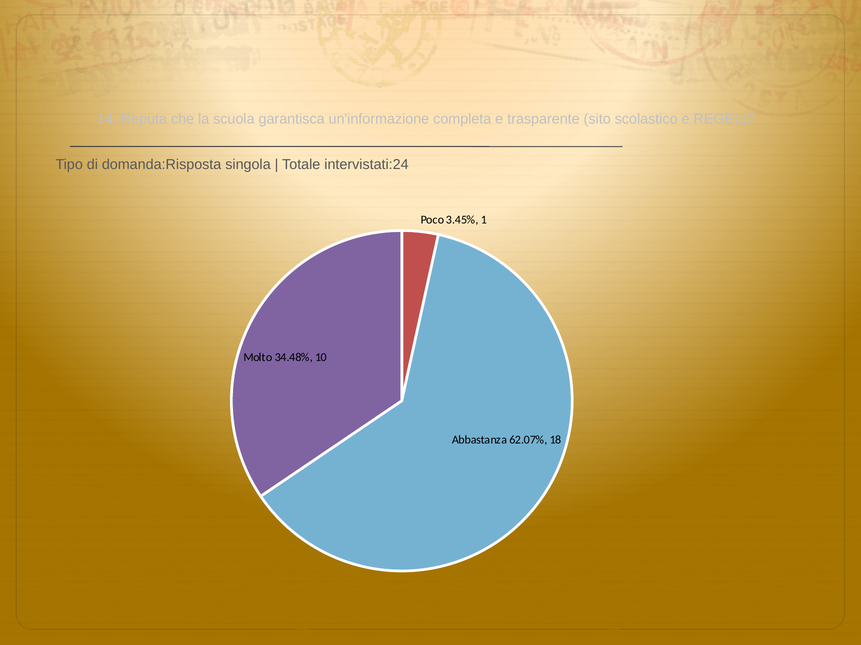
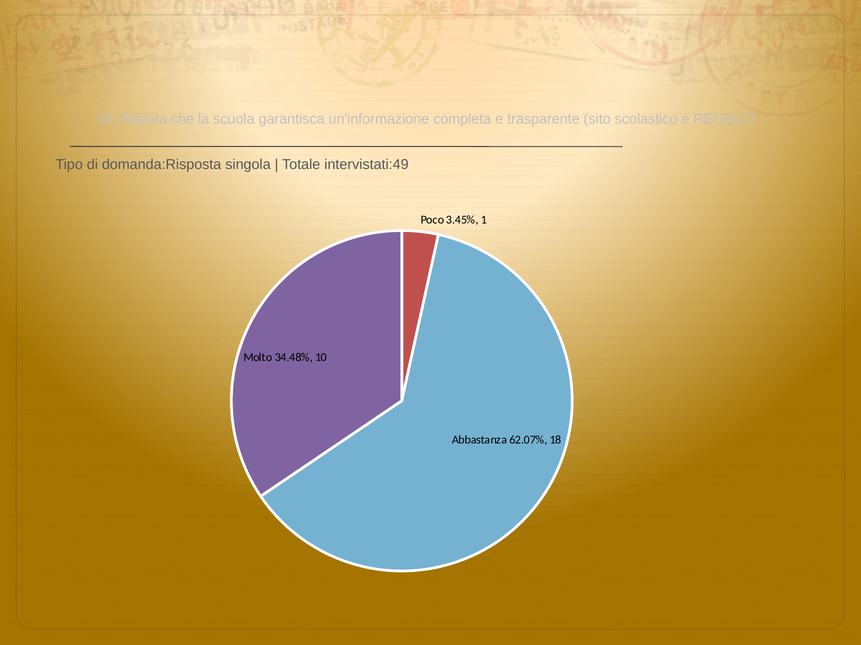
intervistati:24: intervistati:24 -> intervistati:49 (366, 165)
